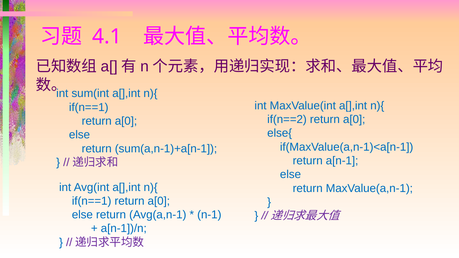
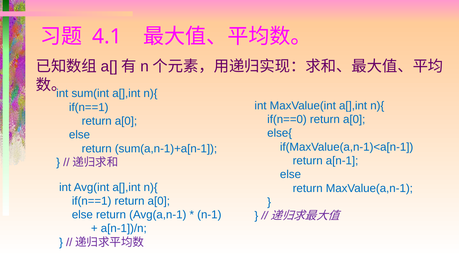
if(n==2: if(n==2 -> if(n==0 (287, 120)
